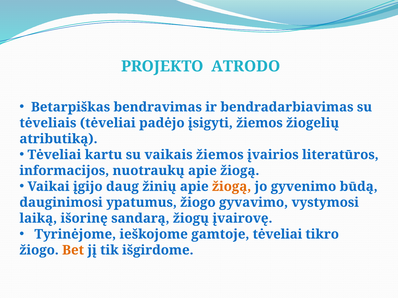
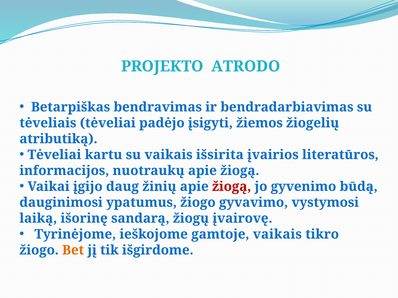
vaikais žiemos: žiemos -> išsirita (220, 155)
žiogą colour: orange -> red (232, 187)
gamtoje tėveliai: tėveliai -> vaikais (277, 235)
